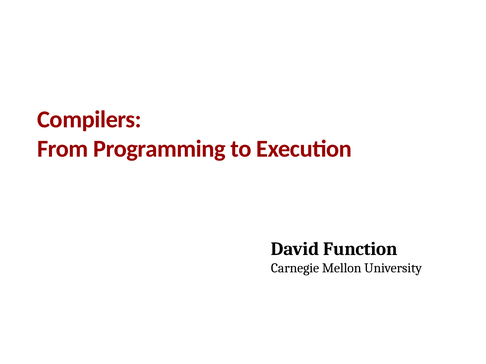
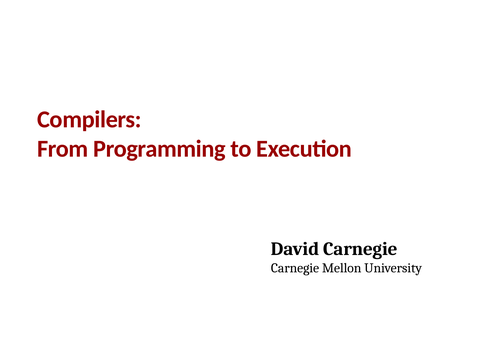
David Function: Function -> Carnegie (360, 249)
